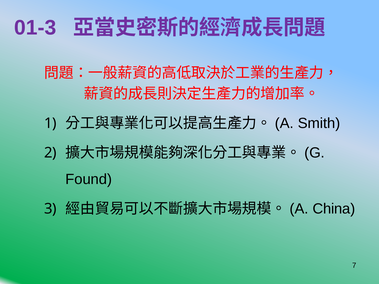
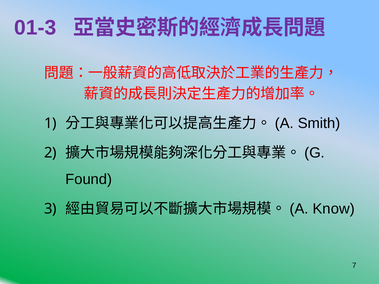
China: China -> Know (334, 209)
